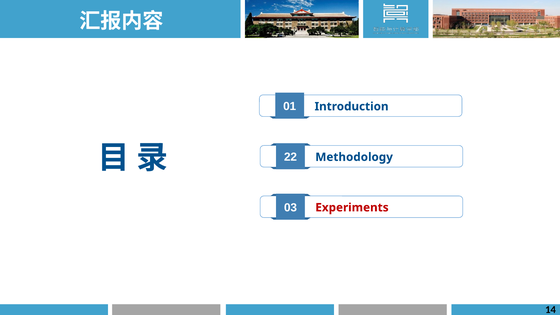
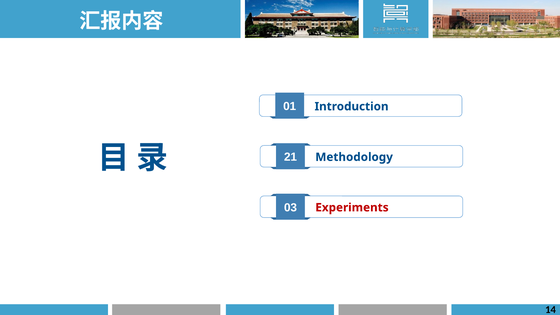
22: 22 -> 21 (290, 157)
